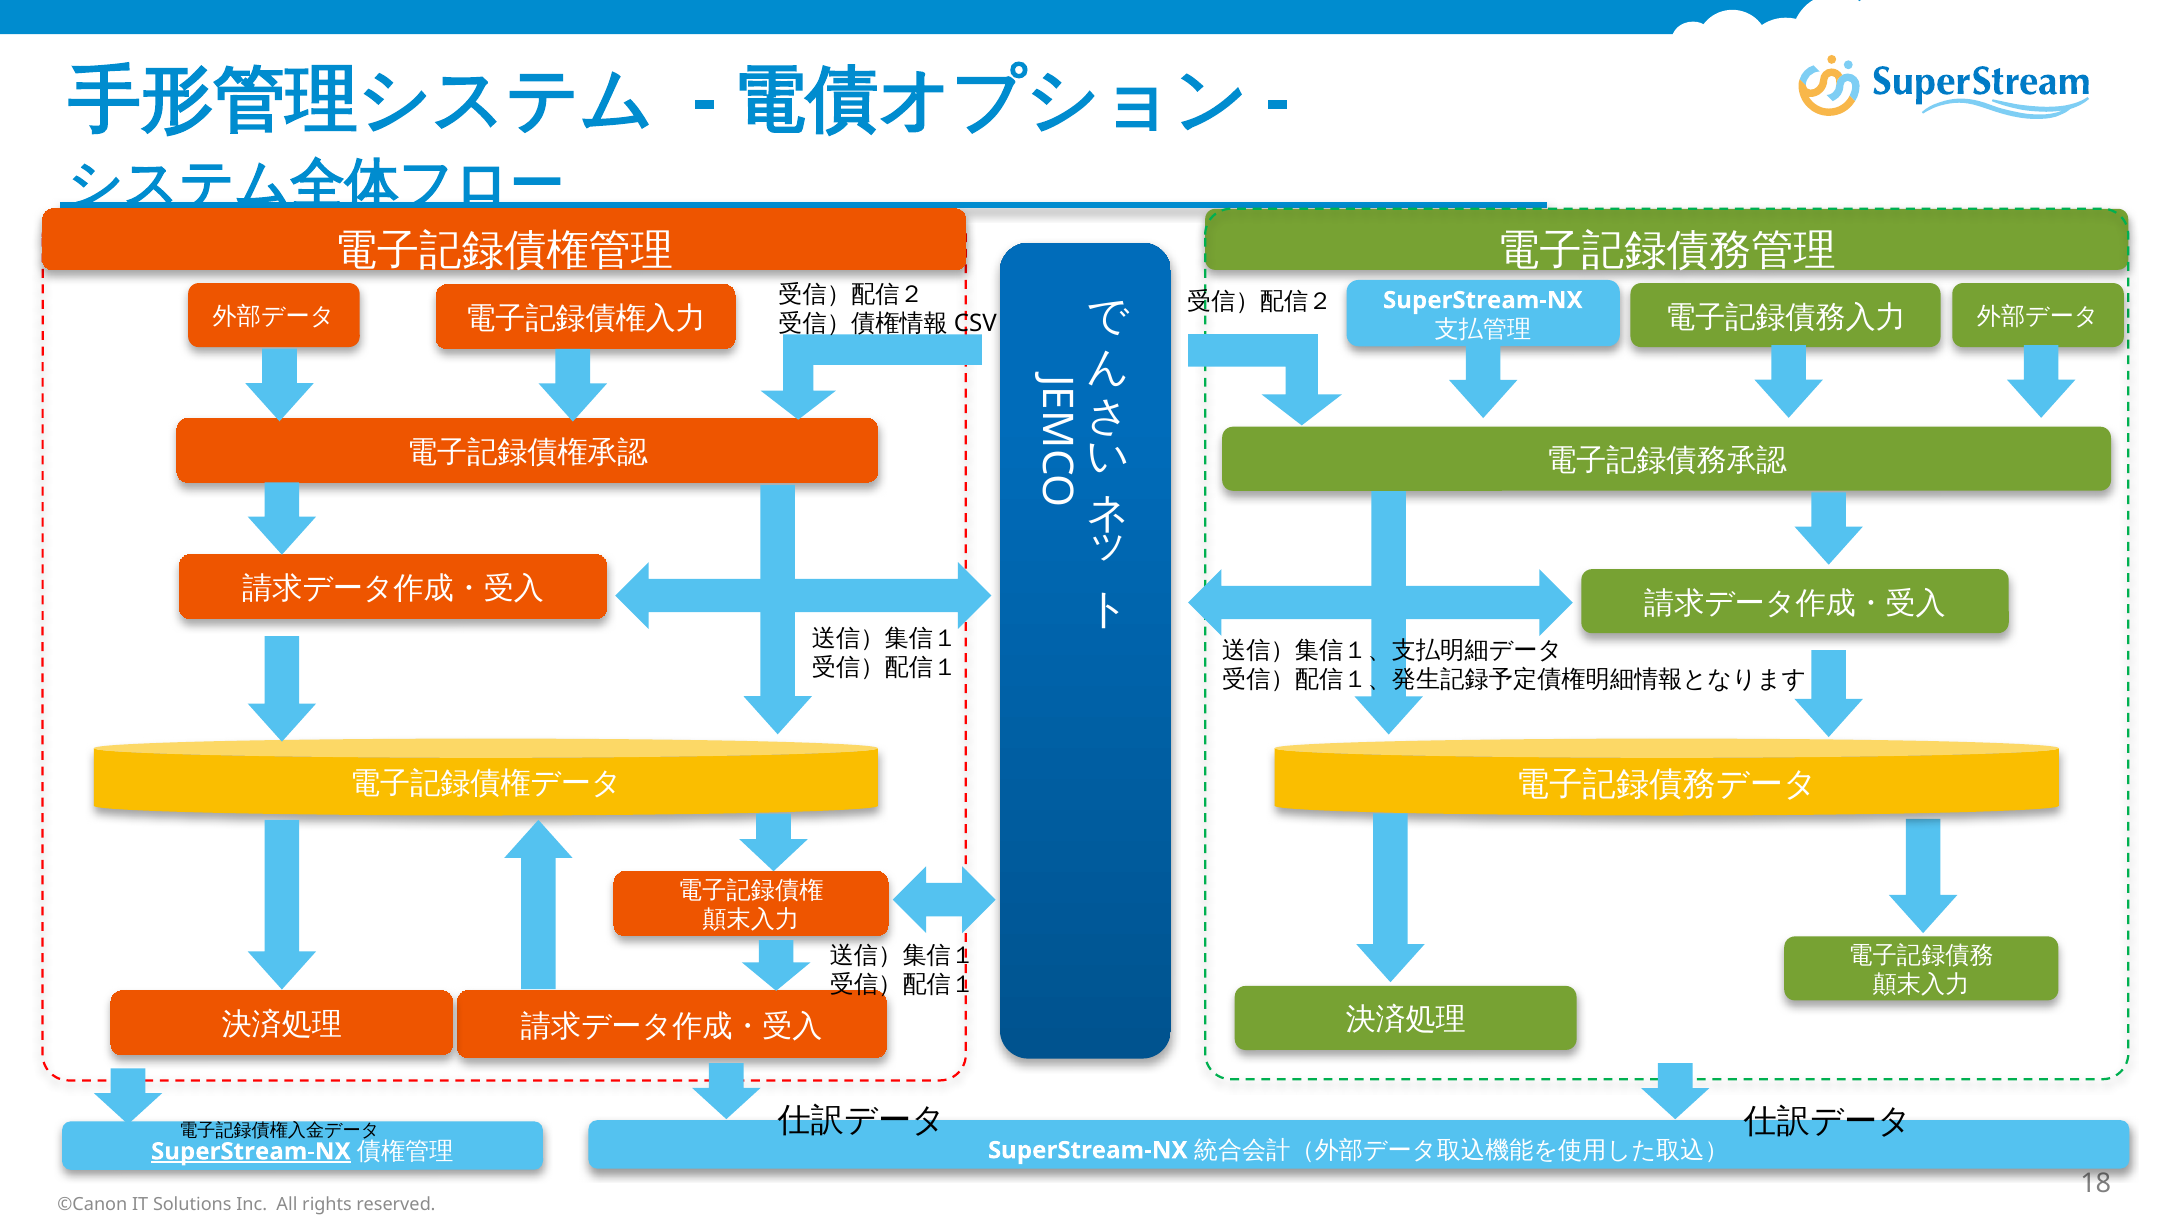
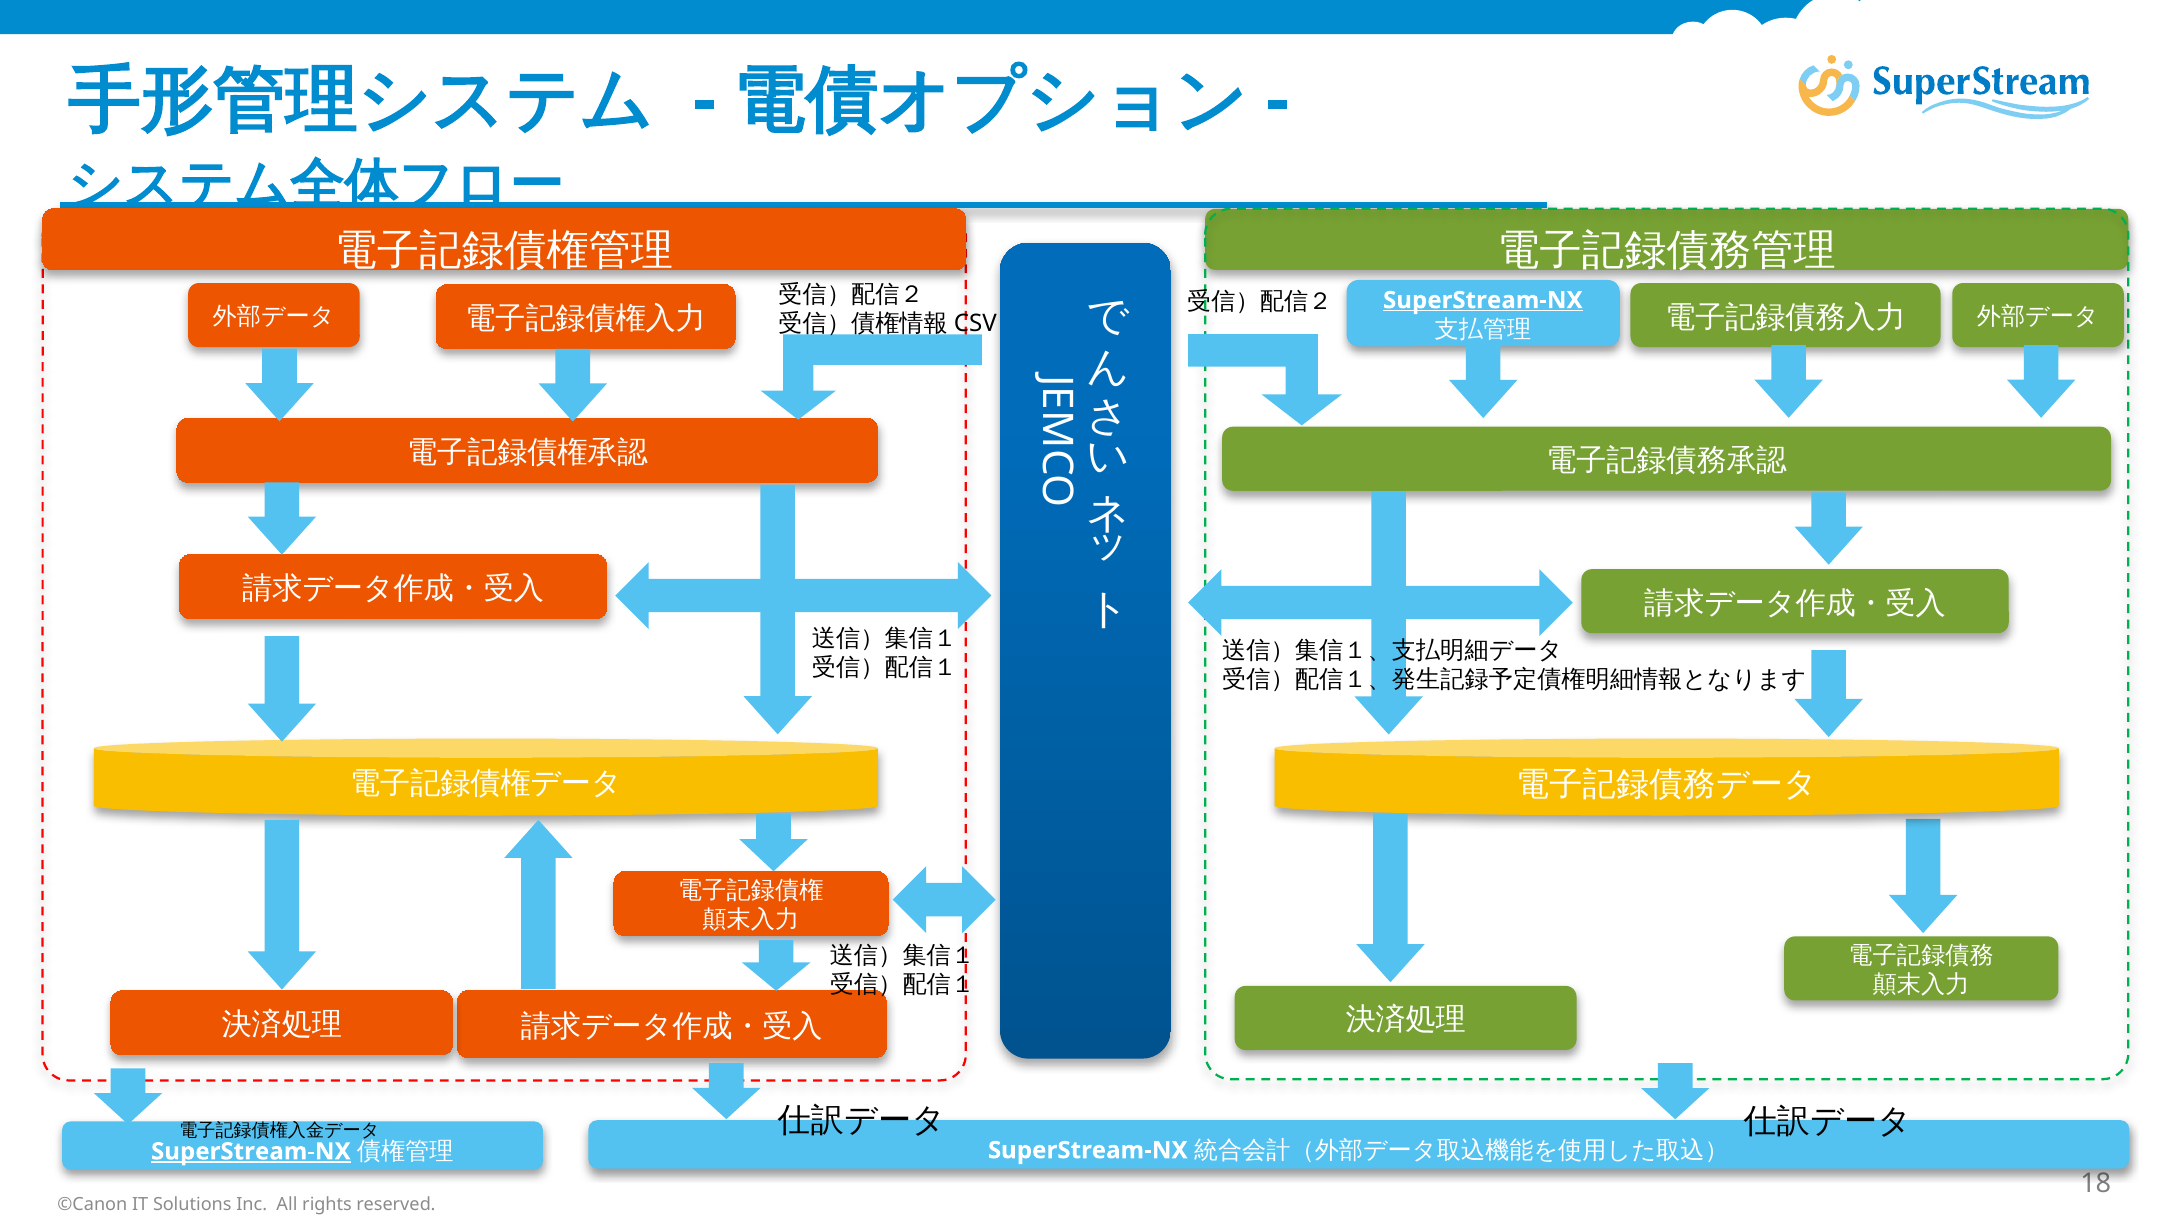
SuperStream-NX underline: none -> present (1483, 300)
